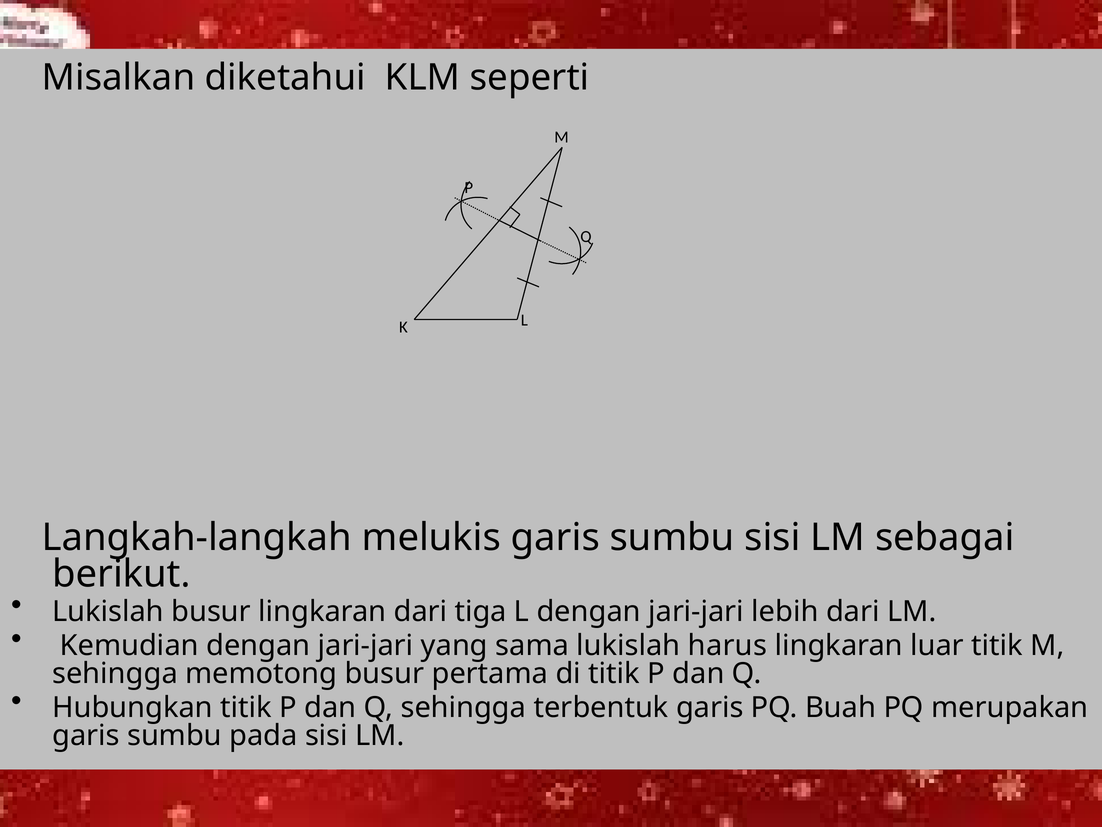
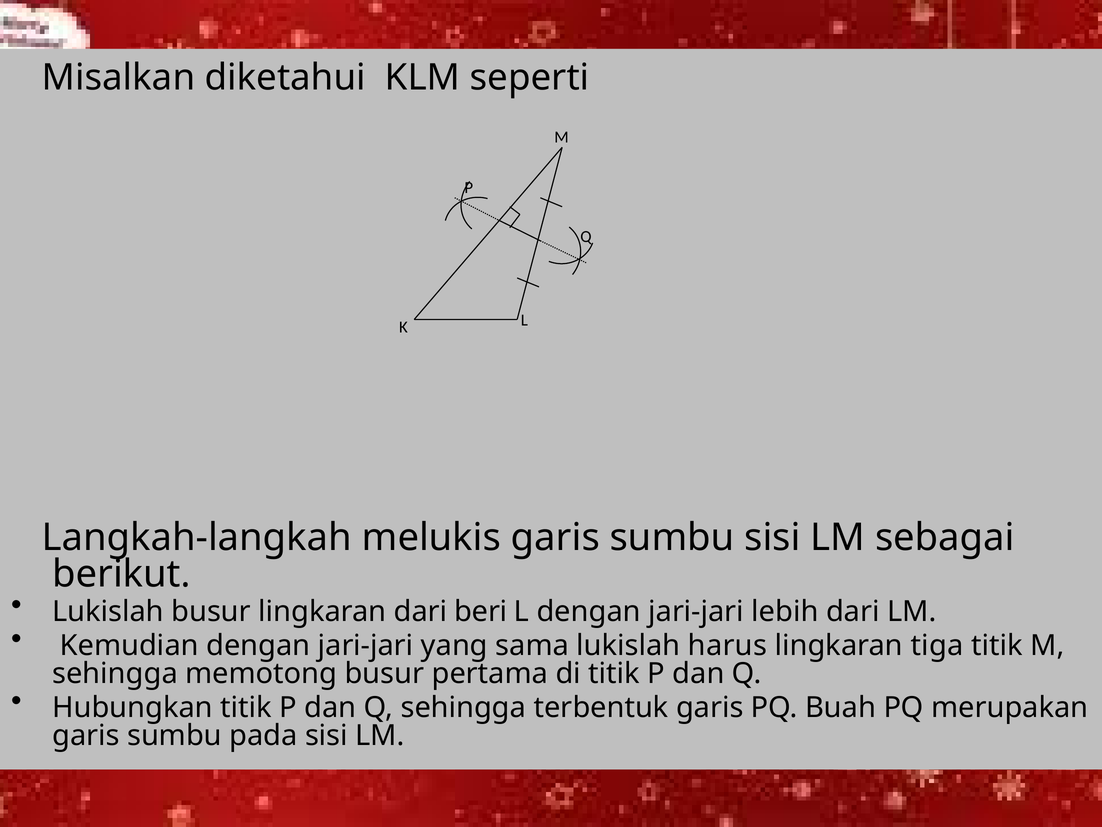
tiga: tiga -> beri (481, 611)
luar: luar -> tiga (937, 645)
